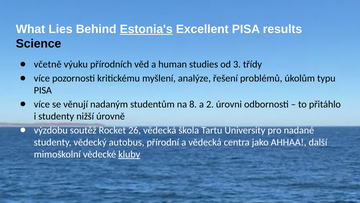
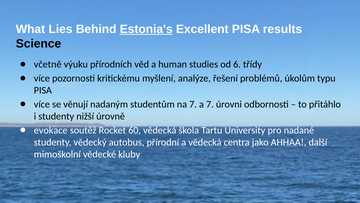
3: 3 -> 6 (237, 64)
na 8: 8 -> 7 (193, 104)
a 2: 2 -> 7 (210, 104)
výzdobu: výzdobu -> evokace (51, 130)
26: 26 -> 60 (135, 130)
kluby underline: present -> none (129, 154)
